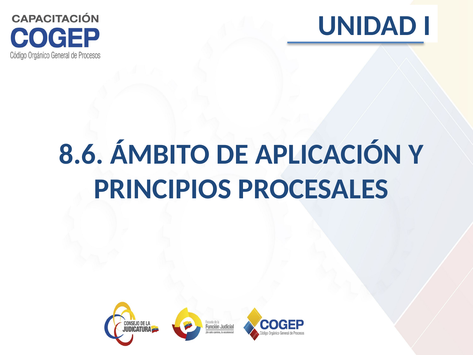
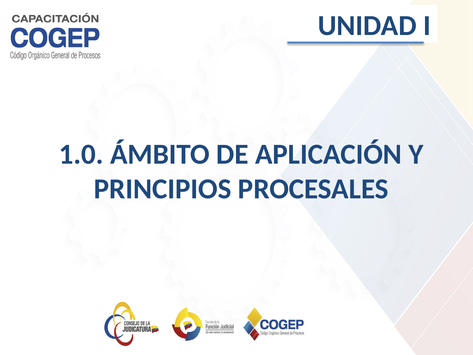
8.6: 8.6 -> 1.0 (81, 154)
